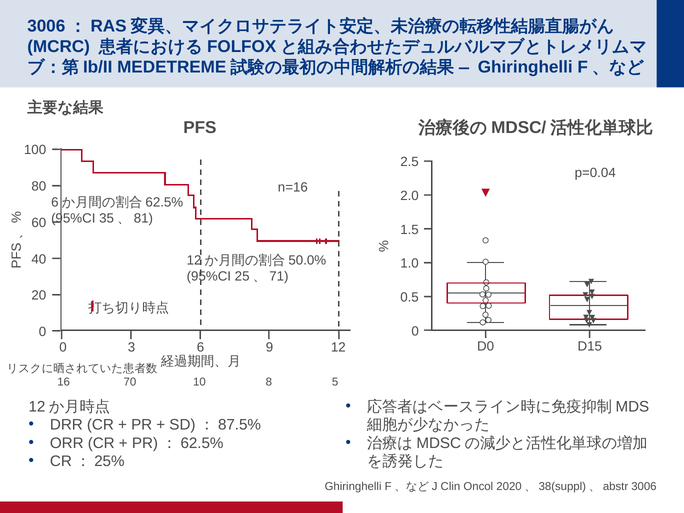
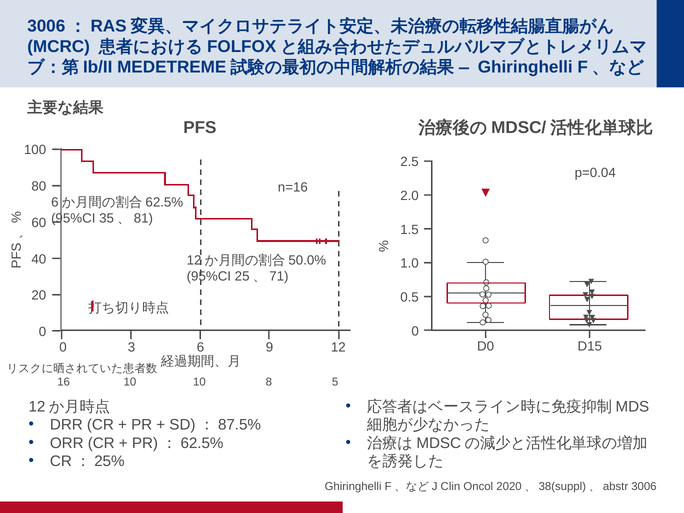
16 70: 70 -> 10 (130, 382)
